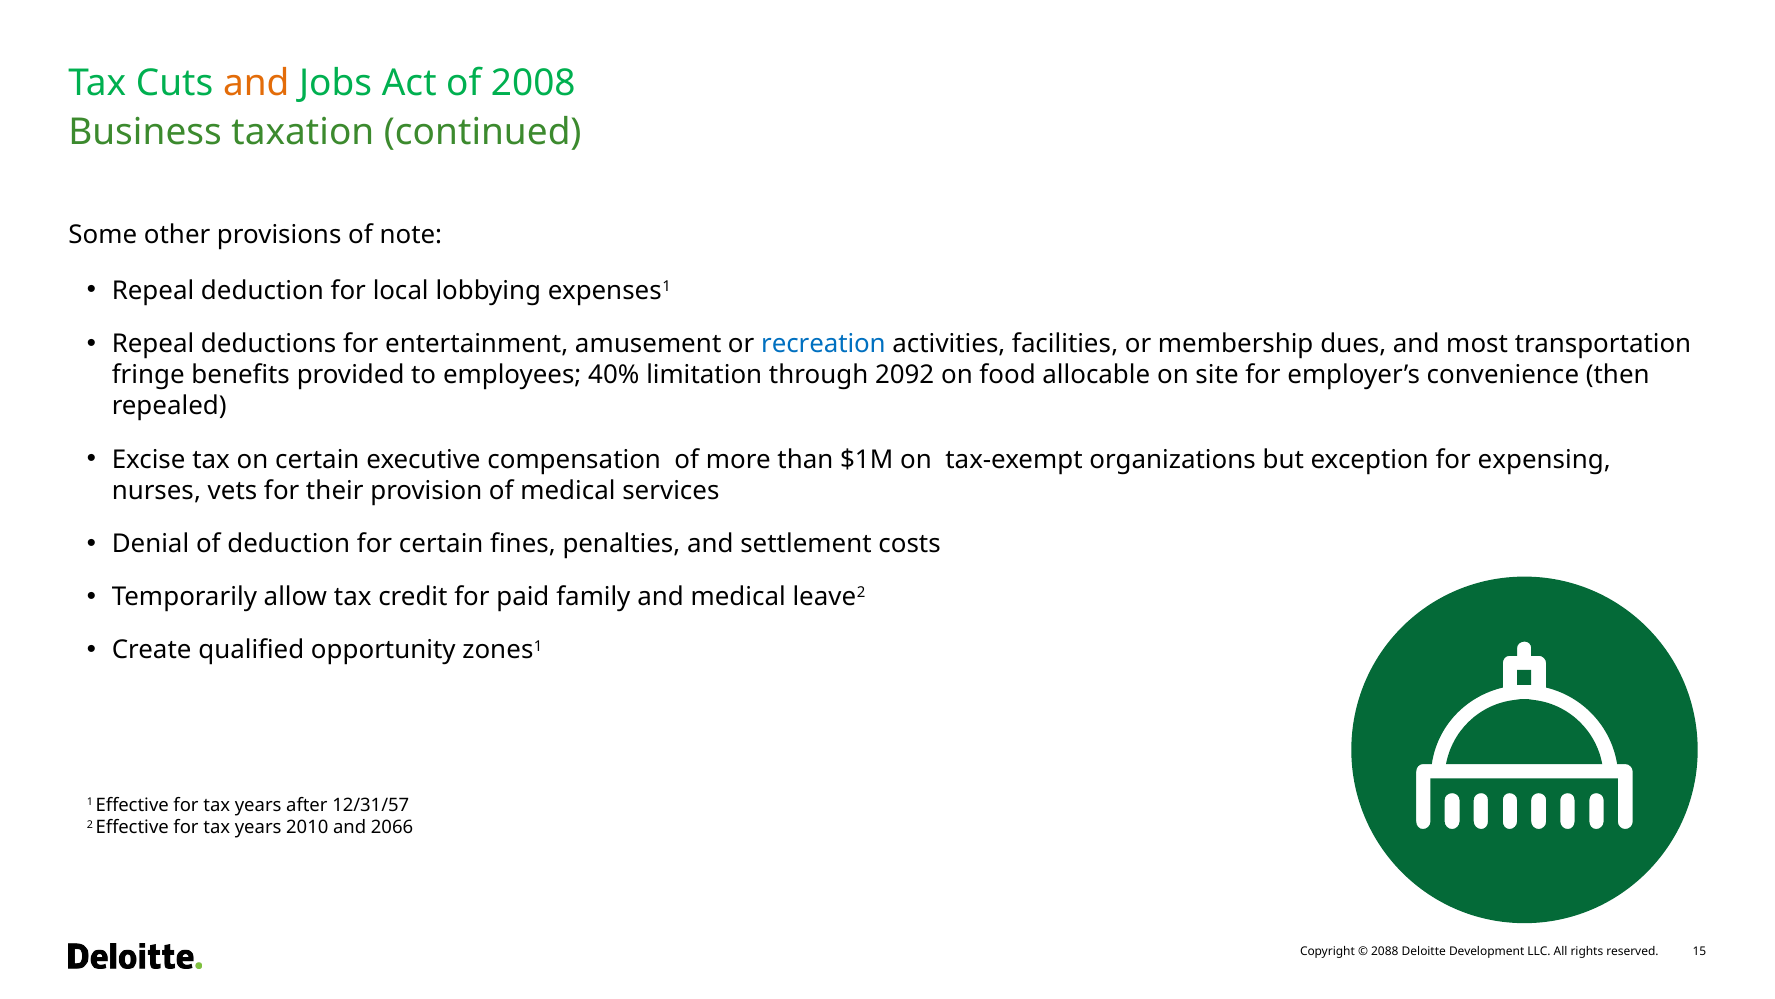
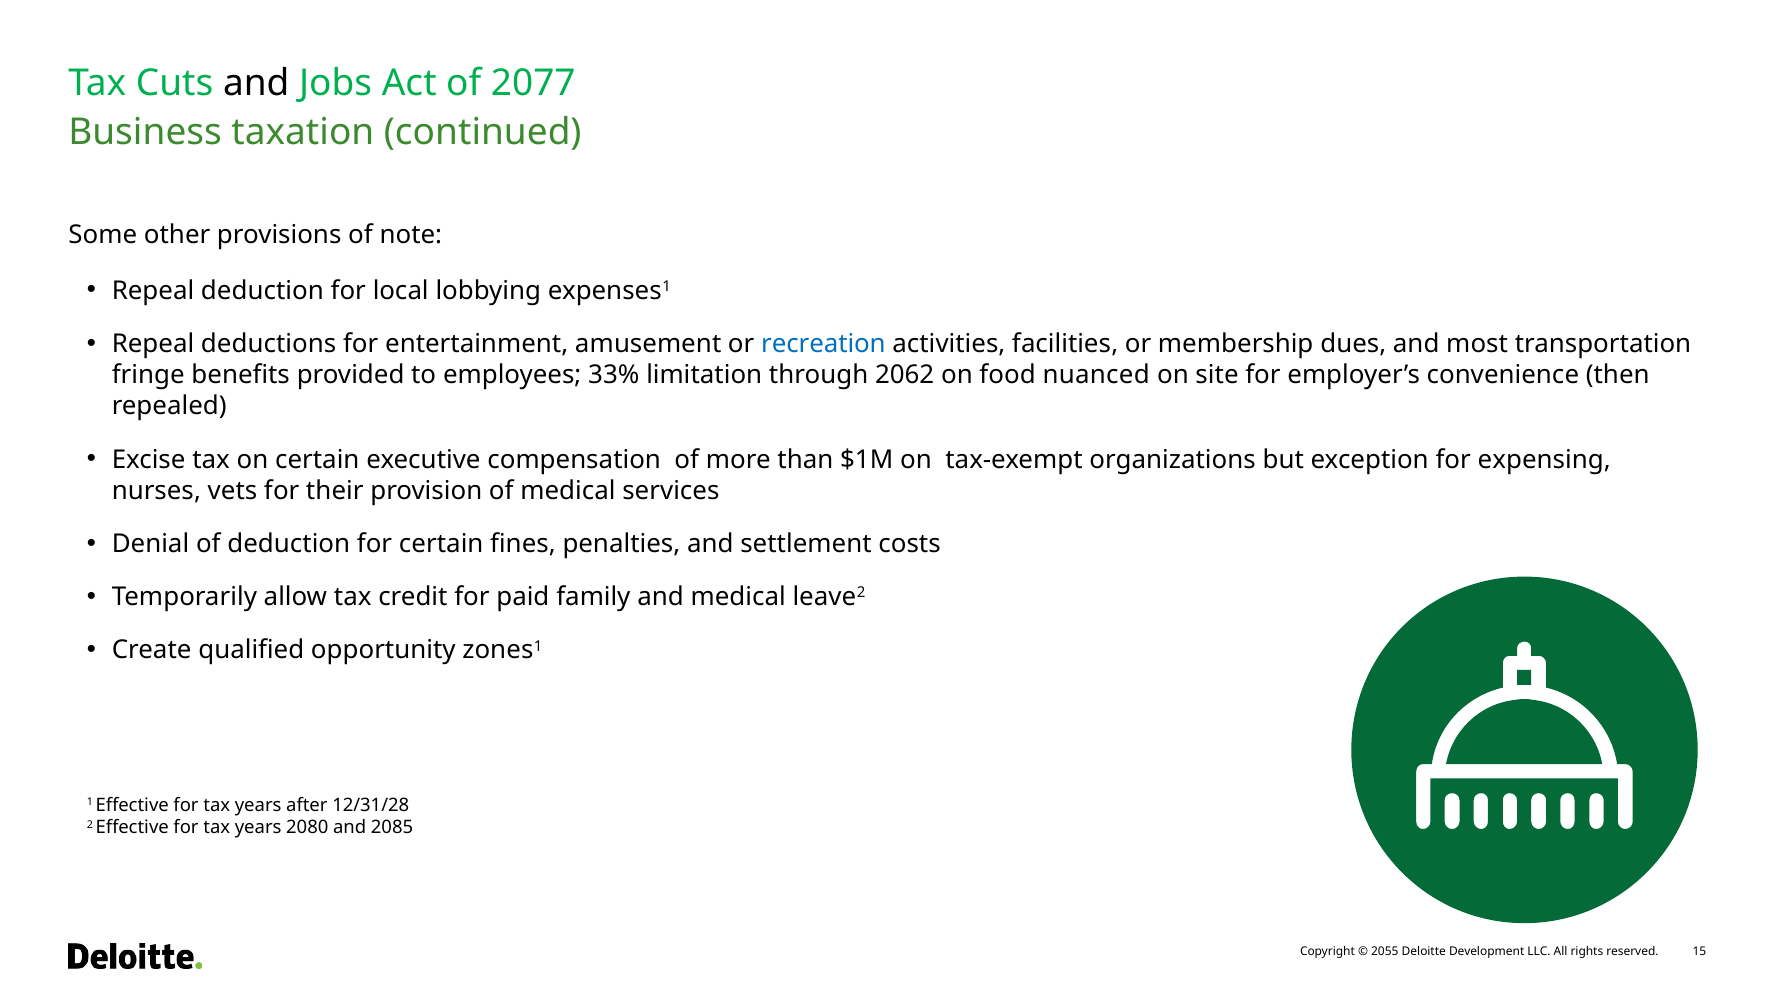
and colour: orange -> black (256, 83)
2008: 2008 -> 2077 (533, 83)
40%: 40% -> 33% (614, 375)
2092: 2092 -> 2062 (905, 375)
allocable: allocable -> nuanced (1096, 375)
12/31/57: 12/31/57 -> 12/31/28 (371, 805)
2010: 2010 -> 2080 (307, 827)
2066: 2066 -> 2085 (392, 827)
2088: 2088 -> 2055 (1385, 951)
